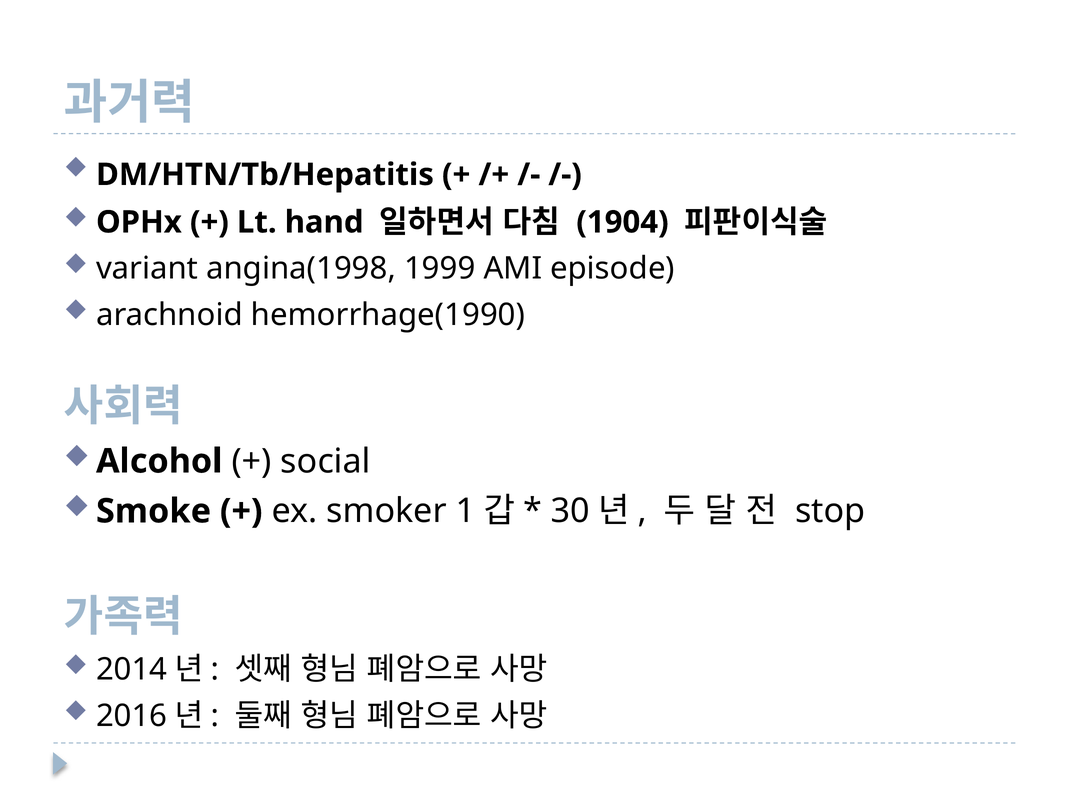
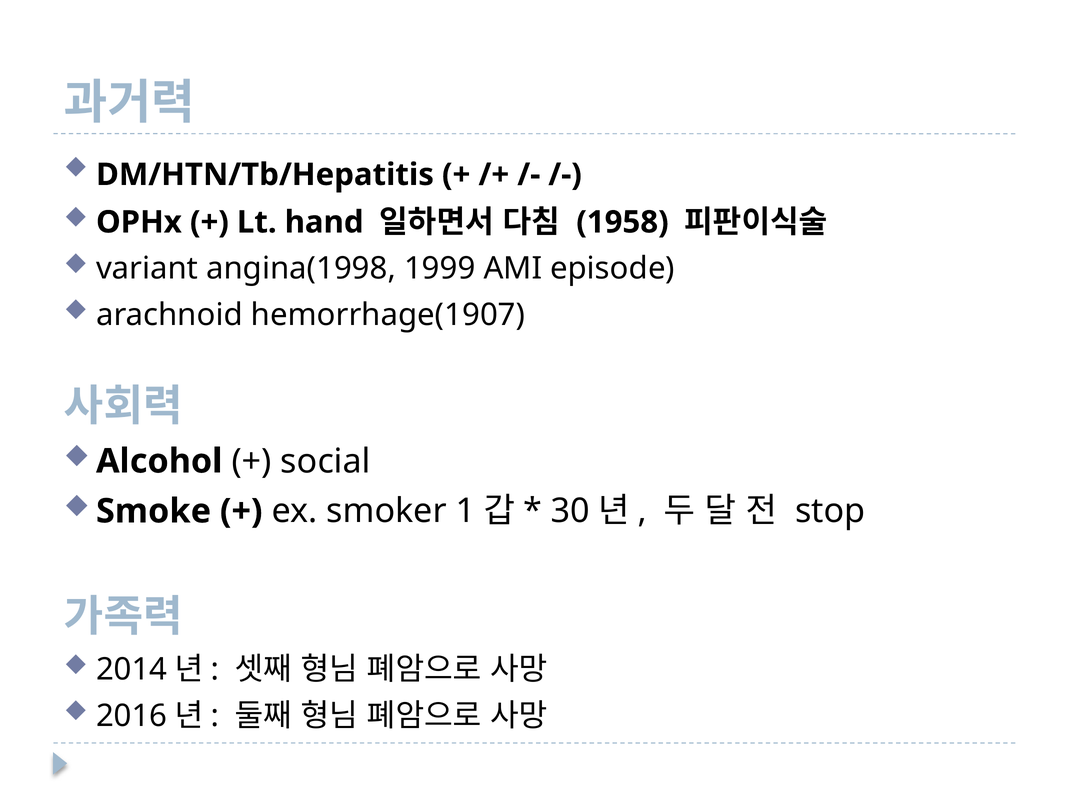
1904: 1904 -> 1958 (622, 222)
hemorrhage(1990: hemorrhage(1990 -> hemorrhage(1907 (388, 315)
